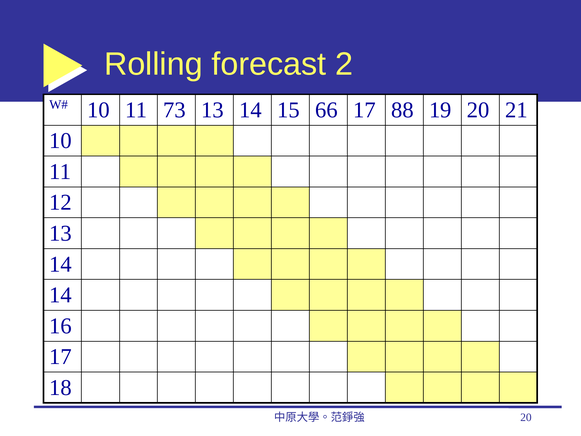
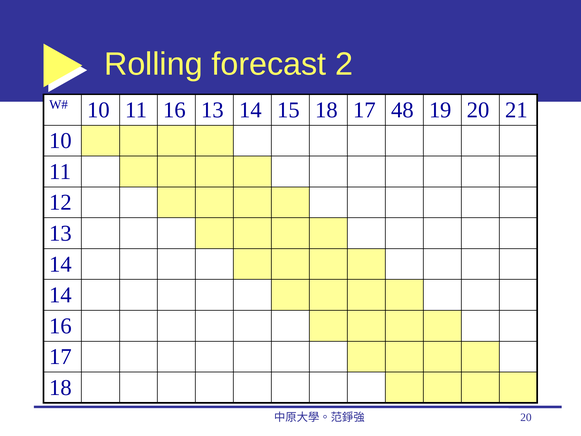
11 73: 73 -> 16 (175, 110)
15 66: 66 -> 18 (326, 110)
88: 88 -> 48 (403, 110)
